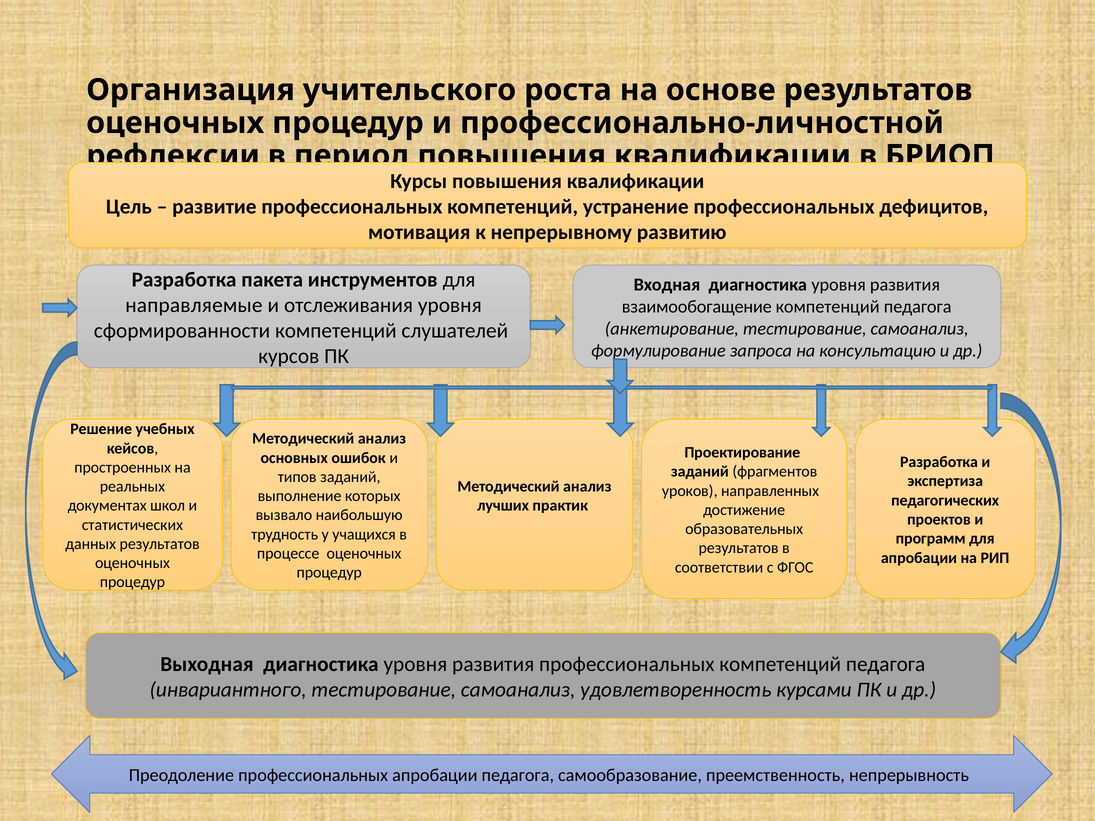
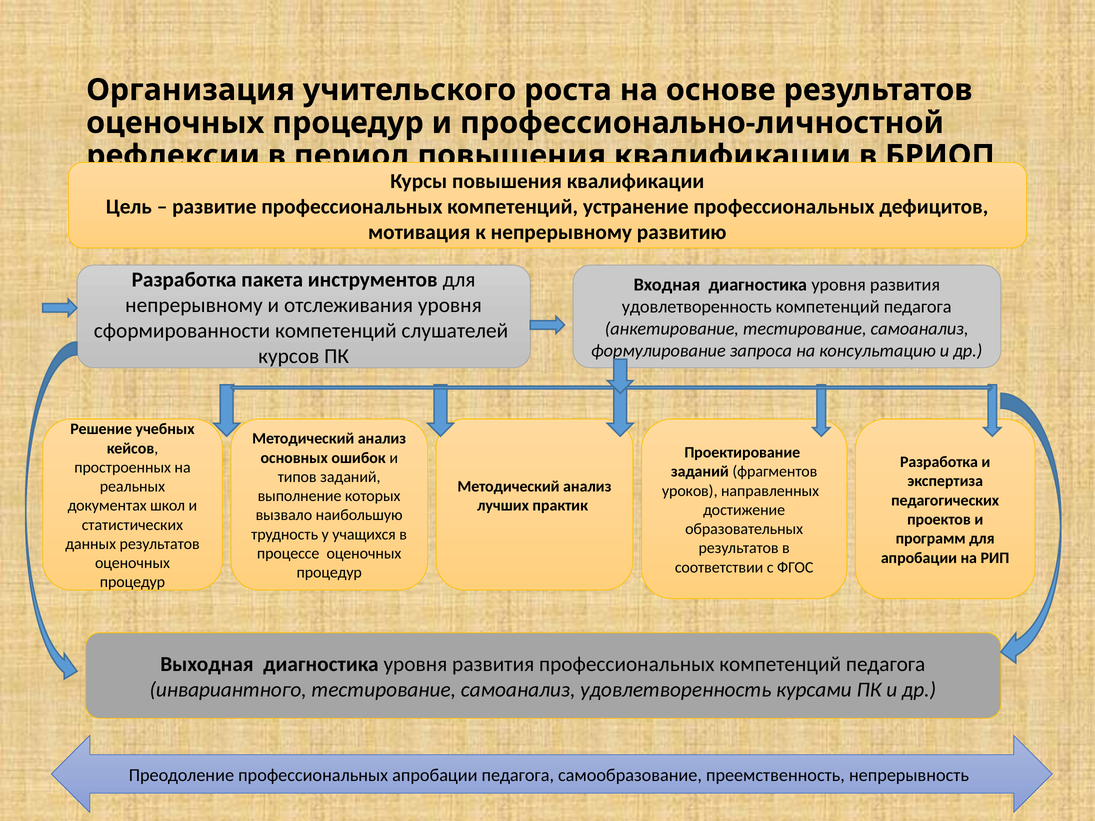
направляемые: направляемые -> непрерывному (194, 305)
взаимообогащение: взаимообогащение -> удовлетворенность (697, 307)
